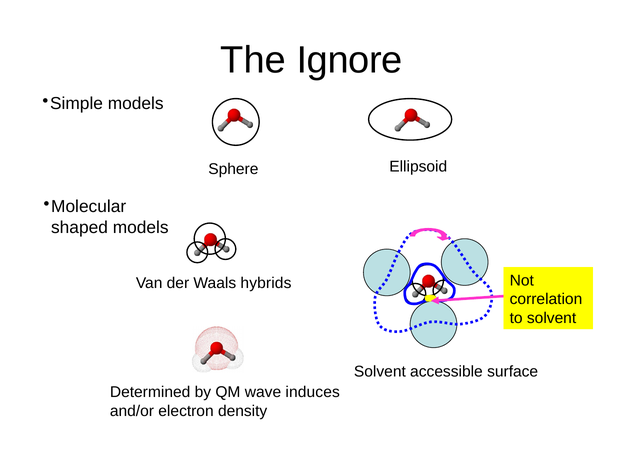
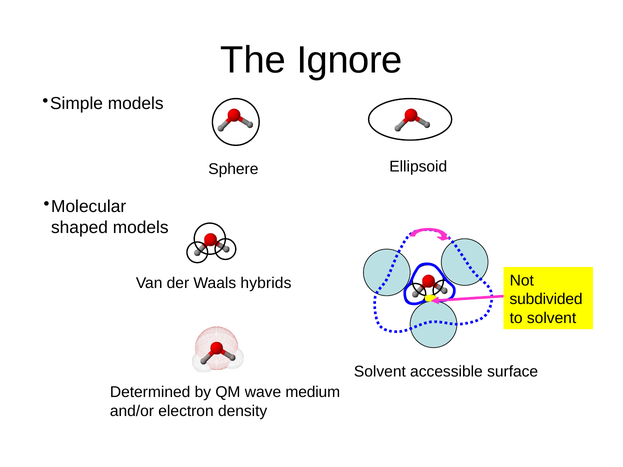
correlation: correlation -> subdivided (546, 299)
induces: induces -> medium (313, 392)
